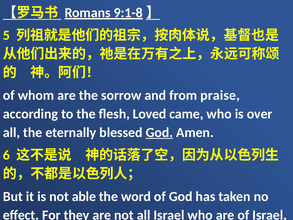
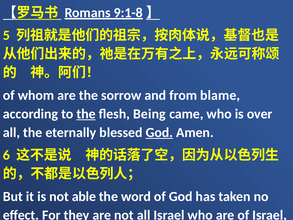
praise: praise -> blame (220, 95)
the underline: none -> present (86, 114)
Loved: Loved -> Being (149, 114)
